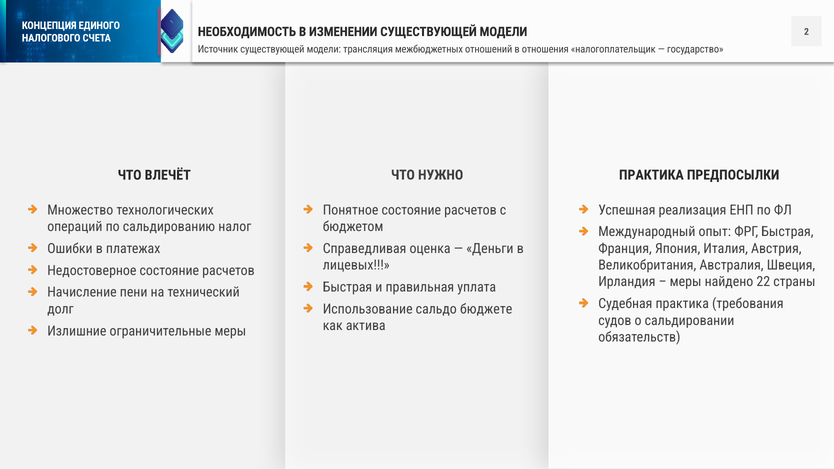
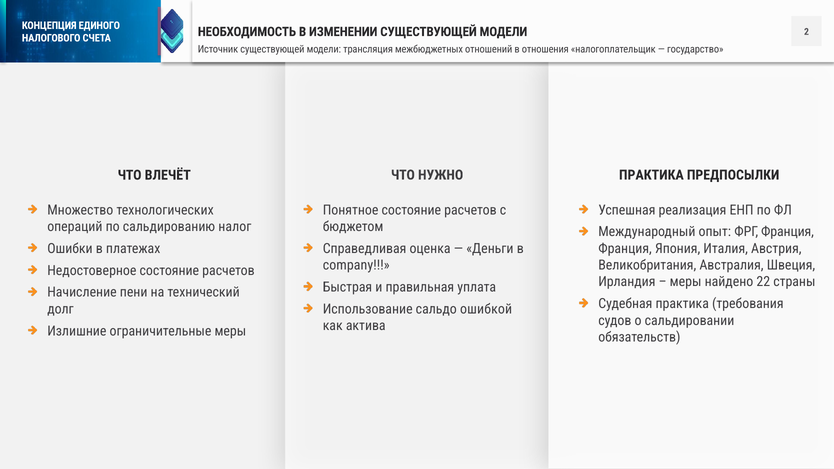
ФРГ Быстрая: Быстрая -> Франция (787, 232)
лицевых: лицевых -> company (356, 265)
бюджете: бюджете -> ошибкой (486, 309)
